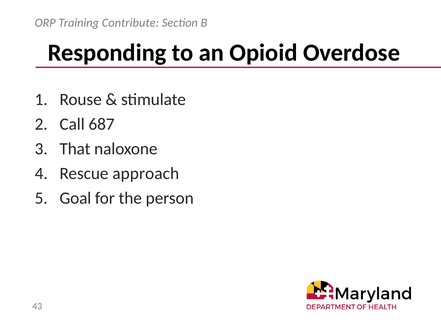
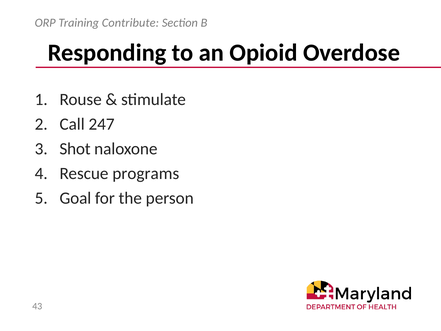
687: 687 -> 247 (102, 124)
That: That -> Shot (75, 149)
approach: approach -> programs (146, 173)
